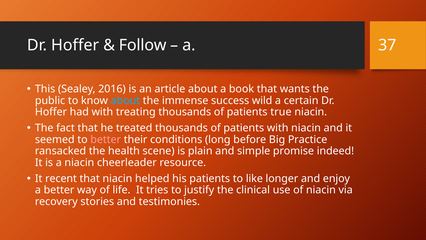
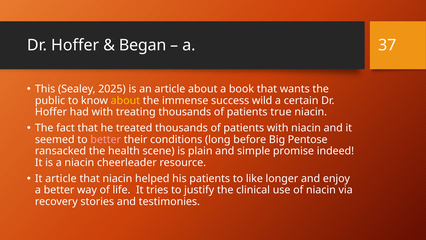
Follow: Follow -> Began (143, 45)
2016: 2016 -> 2025 (112, 89)
about colour: light blue -> yellow (125, 100)
Practice: Practice -> Pentose (308, 139)
It recent: recent -> article (61, 178)
